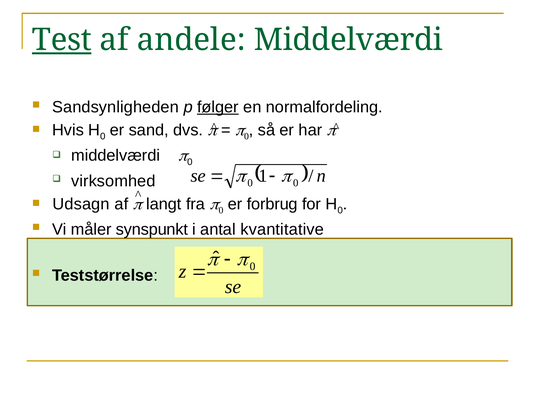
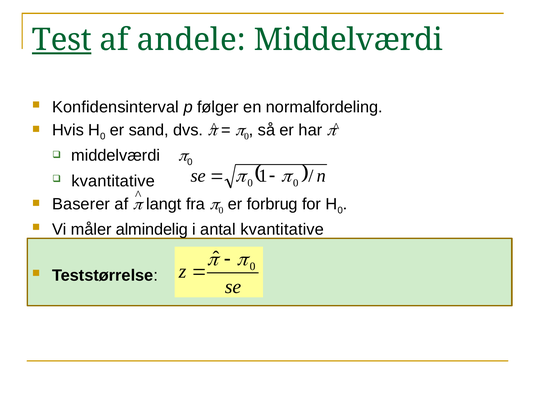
Sandsynligheden: Sandsynligheden -> Konfidensinterval (116, 107)
følger underline: present -> none (218, 107)
virksomhed: virksomhed -> kvantitative (113, 181)
Udsagn: Udsagn -> Baserer (81, 204)
synspunkt: synspunkt -> almindelig (152, 230)
